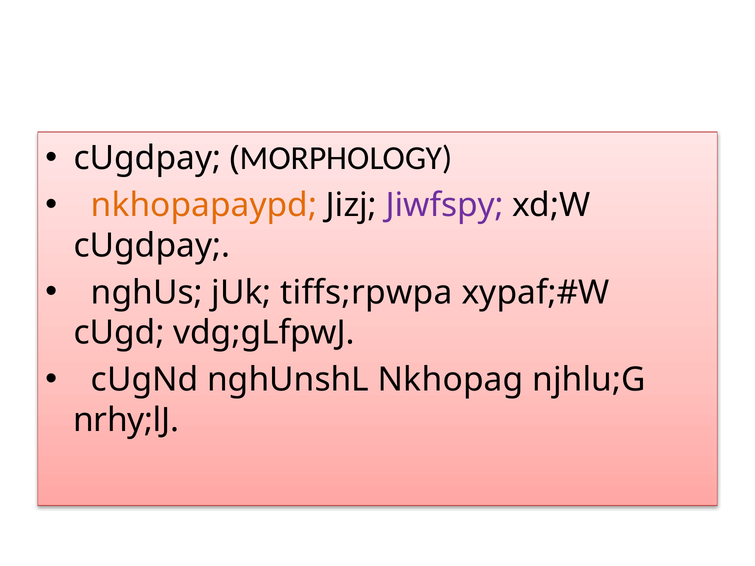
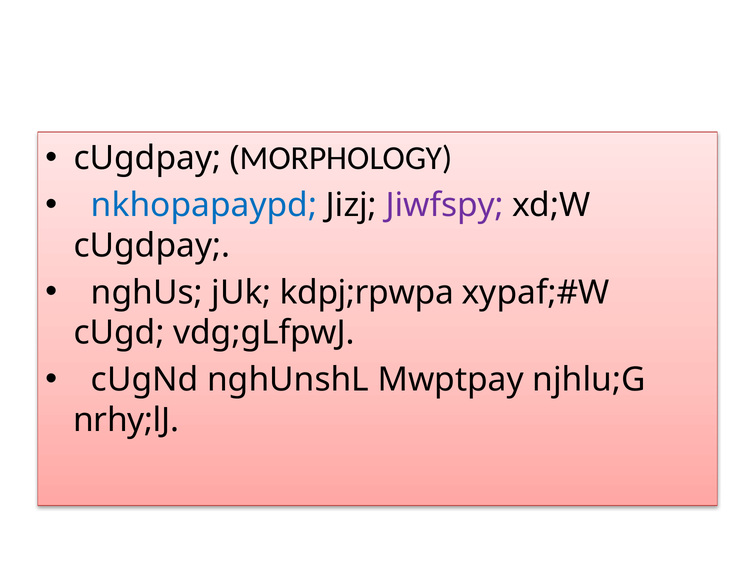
nkhopapaypd colour: orange -> blue (204, 205)
tiffs;rpwpa: tiffs;rpwpa -> kdpj;rpwpa (367, 293)
Nkhopag: Nkhopag -> Mwptpay (451, 380)
